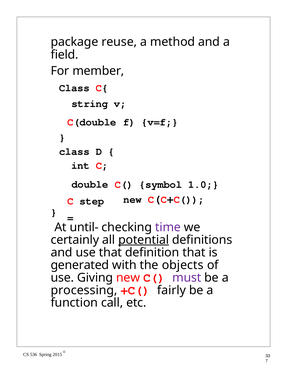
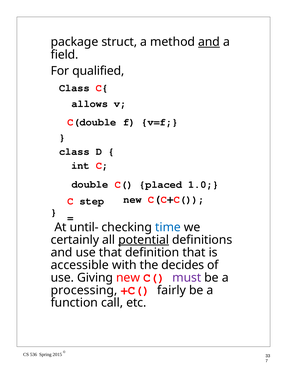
reuse: reuse -> struct (119, 42)
and underline: none -> present (209, 42)
member: member -> qualified (98, 71)
string: string -> allows (90, 104)
symbol: symbol -> placed (161, 184)
time colour: purple -> blue (168, 227)
generated: generated -> accessible (80, 265)
objects: objects -> decides (183, 265)
